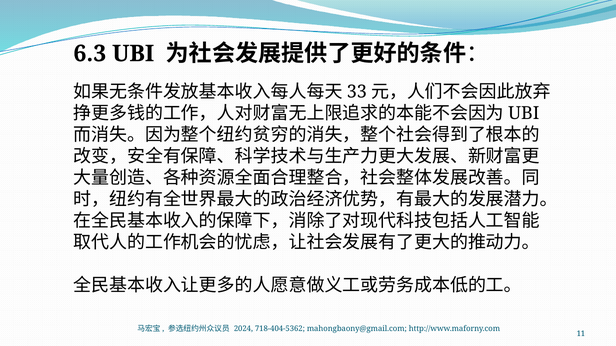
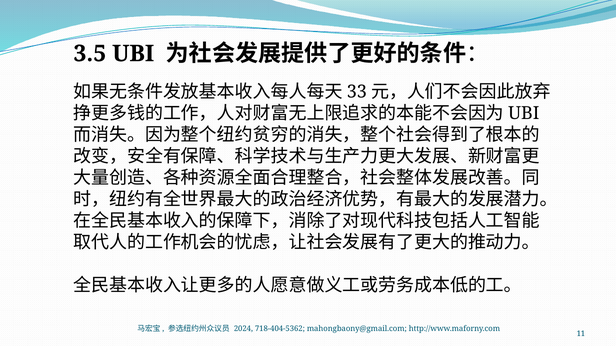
6.3: 6.3 -> 3.5 (90, 54)
